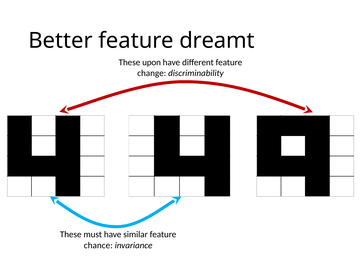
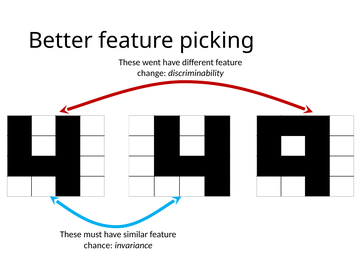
dreamt: dreamt -> picking (217, 40)
upon: upon -> went (152, 62)
